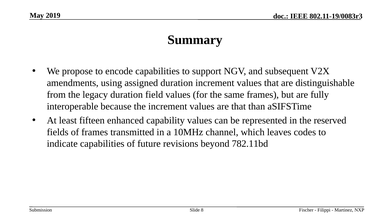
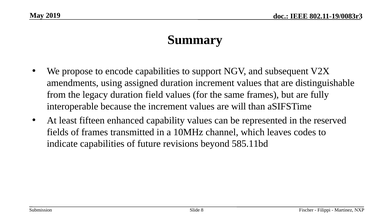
are that: that -> will (239, 106)
782.11bd: 782.11bd -> 585.11bd (250, 144)
